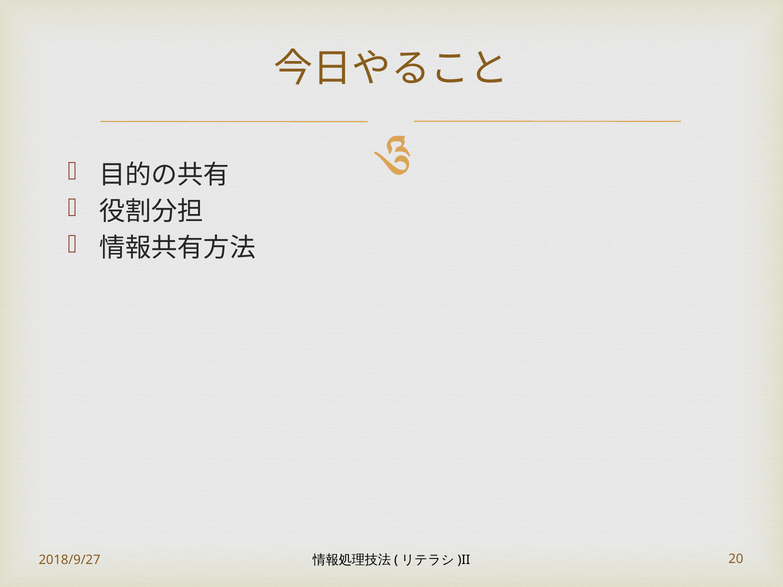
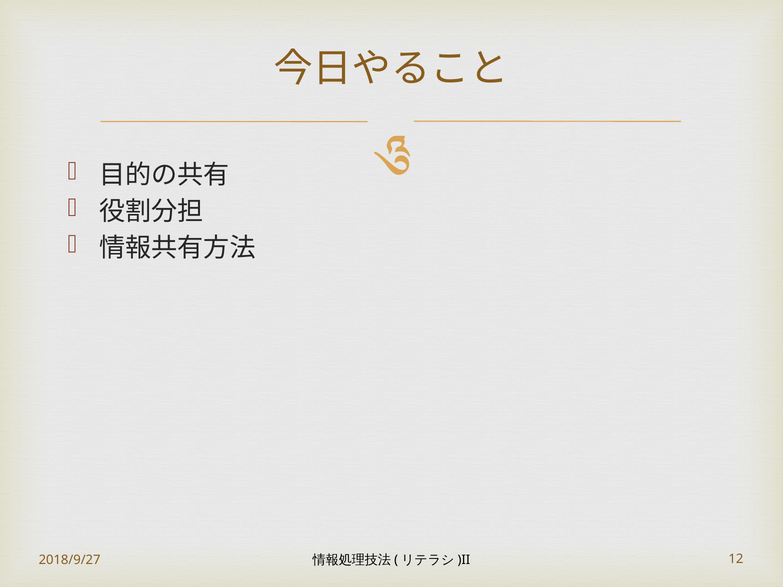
20: 20 -> 12 (736, 559)
